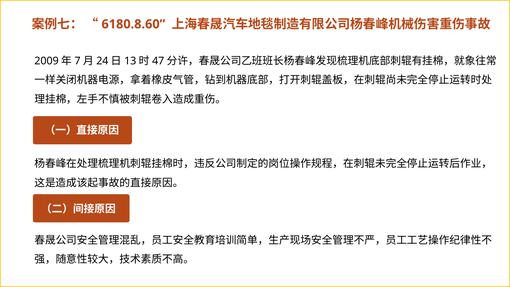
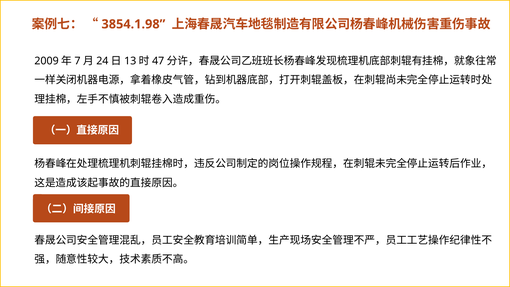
6180.8.60: 6180.8.60 -> 3854.1.98 (133, 24)
